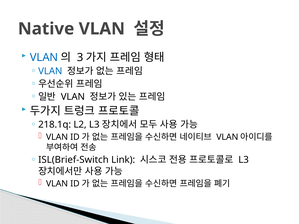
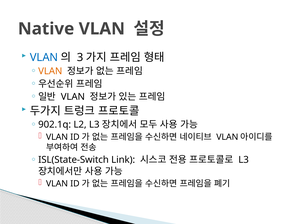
VLAN colour: blue -> orange (50, 71)
218.1q: 218.1q -> 902.1q (55, 125)
ISL(Brief-Switch: ISL(Brief-Switch -> ISL(State-Switch (73, 160)
